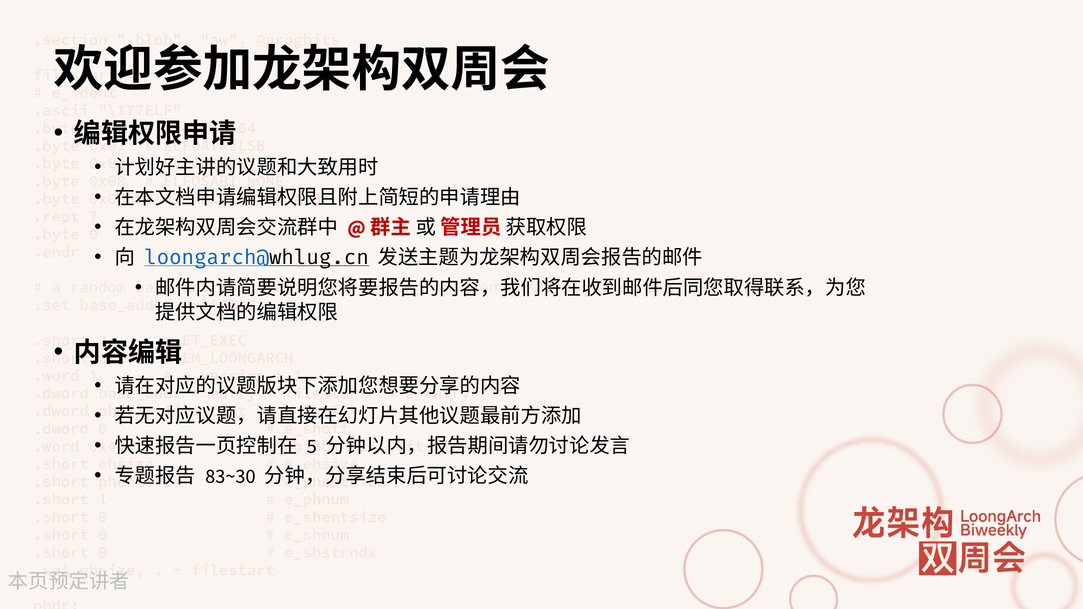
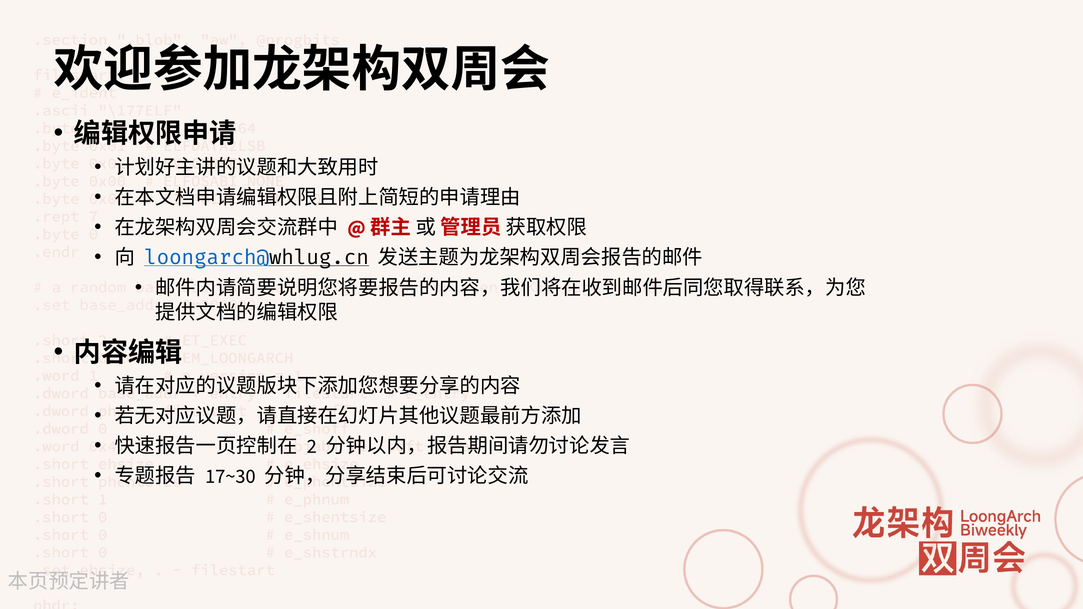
5: 5 -> 2 (312, 446)
83~30: 83~30 -> 17~30 (230, 476)
